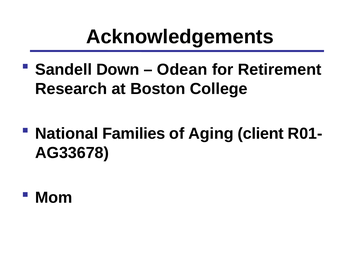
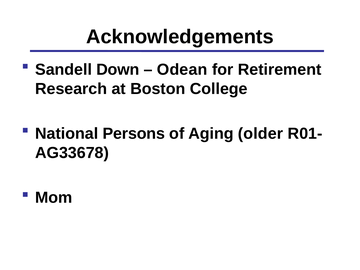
Families: Families -> Persons (134, 134)
client: client -> older (261, 134)
